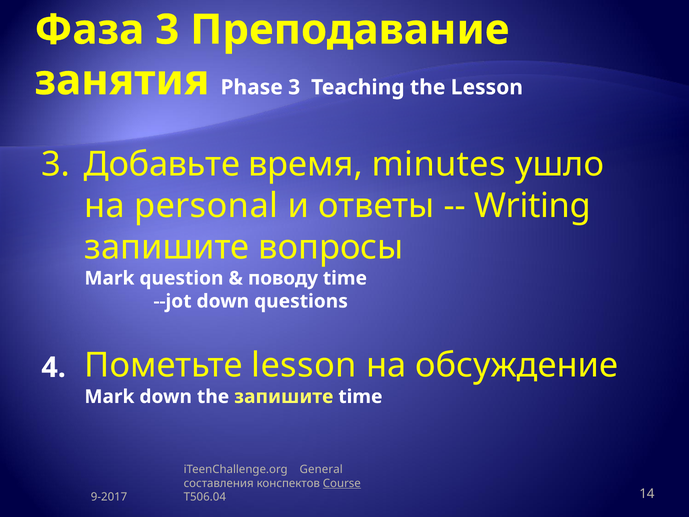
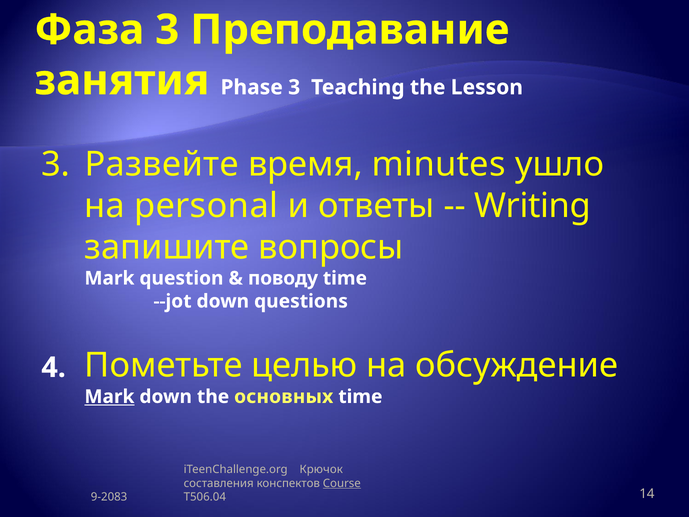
Добавьте: Добавьте -> Развейте (162, 164)
Пометьте lesson: lesson -> целью (304, 365)
Mark underline: none -> present (109, 396)
the запишите: запишите -> основных (284, 396)
General: General -> Крючок (321, 469)
9-2017: 9-2017 -> 9-2083 (109, 497)
